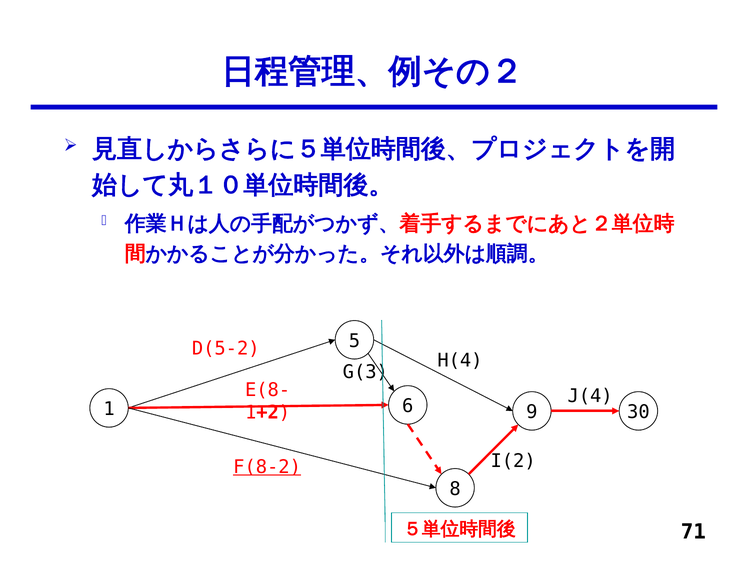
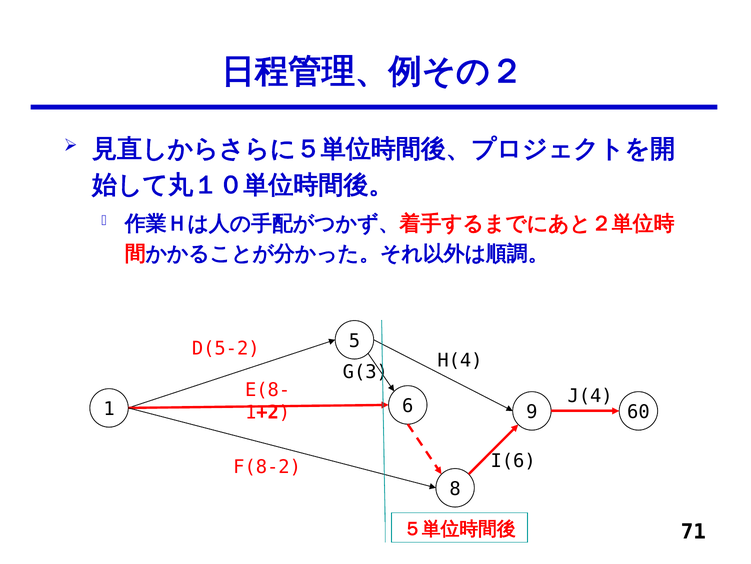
30: 30 -> 60 (638, 412)
I(2: I(2 -> I(6 (513, 460)
F(8-2 underline: present -> none (267, 466)
